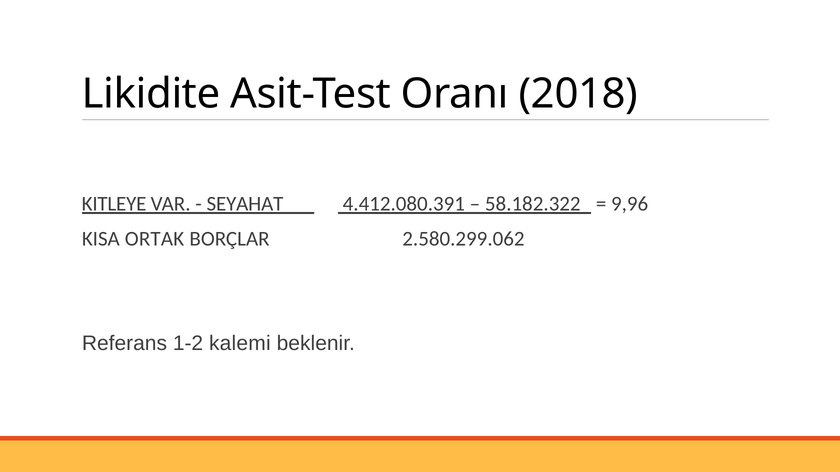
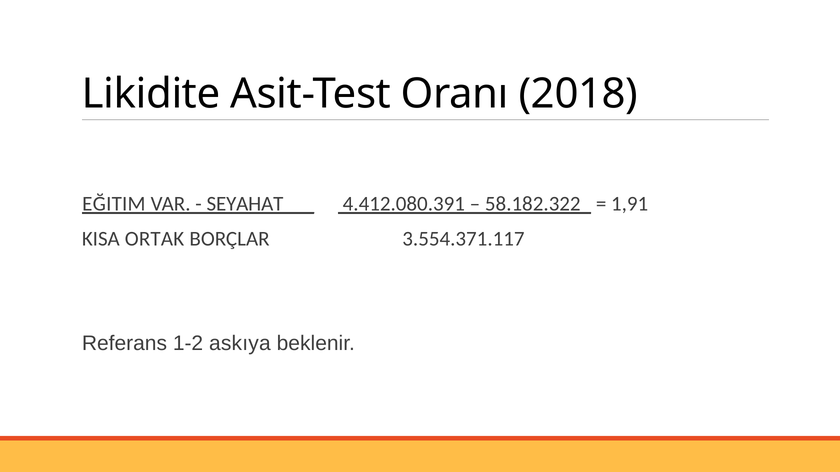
KITLEYE: KITLEYE -> EĞITIM (114, 204)
9,96: 9,96 -> 1,91 (630, 204)
2.580.299.062: 2.580.299.062 -> 3.554.371.117 (463, 239)
kalemi: kalemi -> askıya (240, 344)
